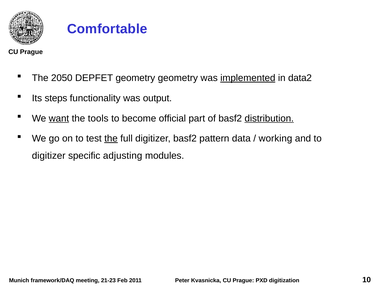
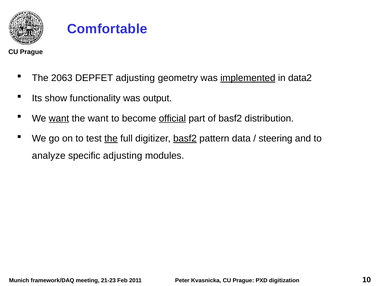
2050: 2050 -> 2063 (62, 78)
DEPFET geometry: geometry -> adjusting (135, 78)
steps: steps -> show (56, 98)
the tools: tools -> want (98, 118)
official underline: none -> present (172, 118)
distribution underline: present -> none (269, 118)
basf2 underline: none -> present (185, 138)
working: working -> steering (276, 138)
digitizer: digitizer -> analyze (49, 156)
